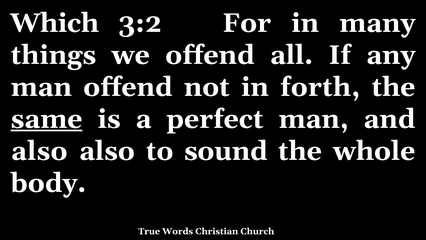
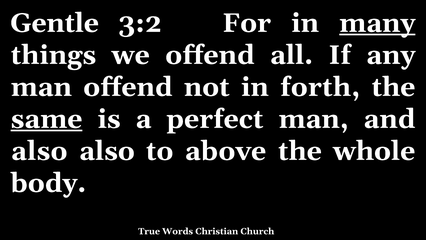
Which: Which -> Gentle (55, 23)
many underline: none -> present (377, 23)
sound: sound -> above (226, 151)
